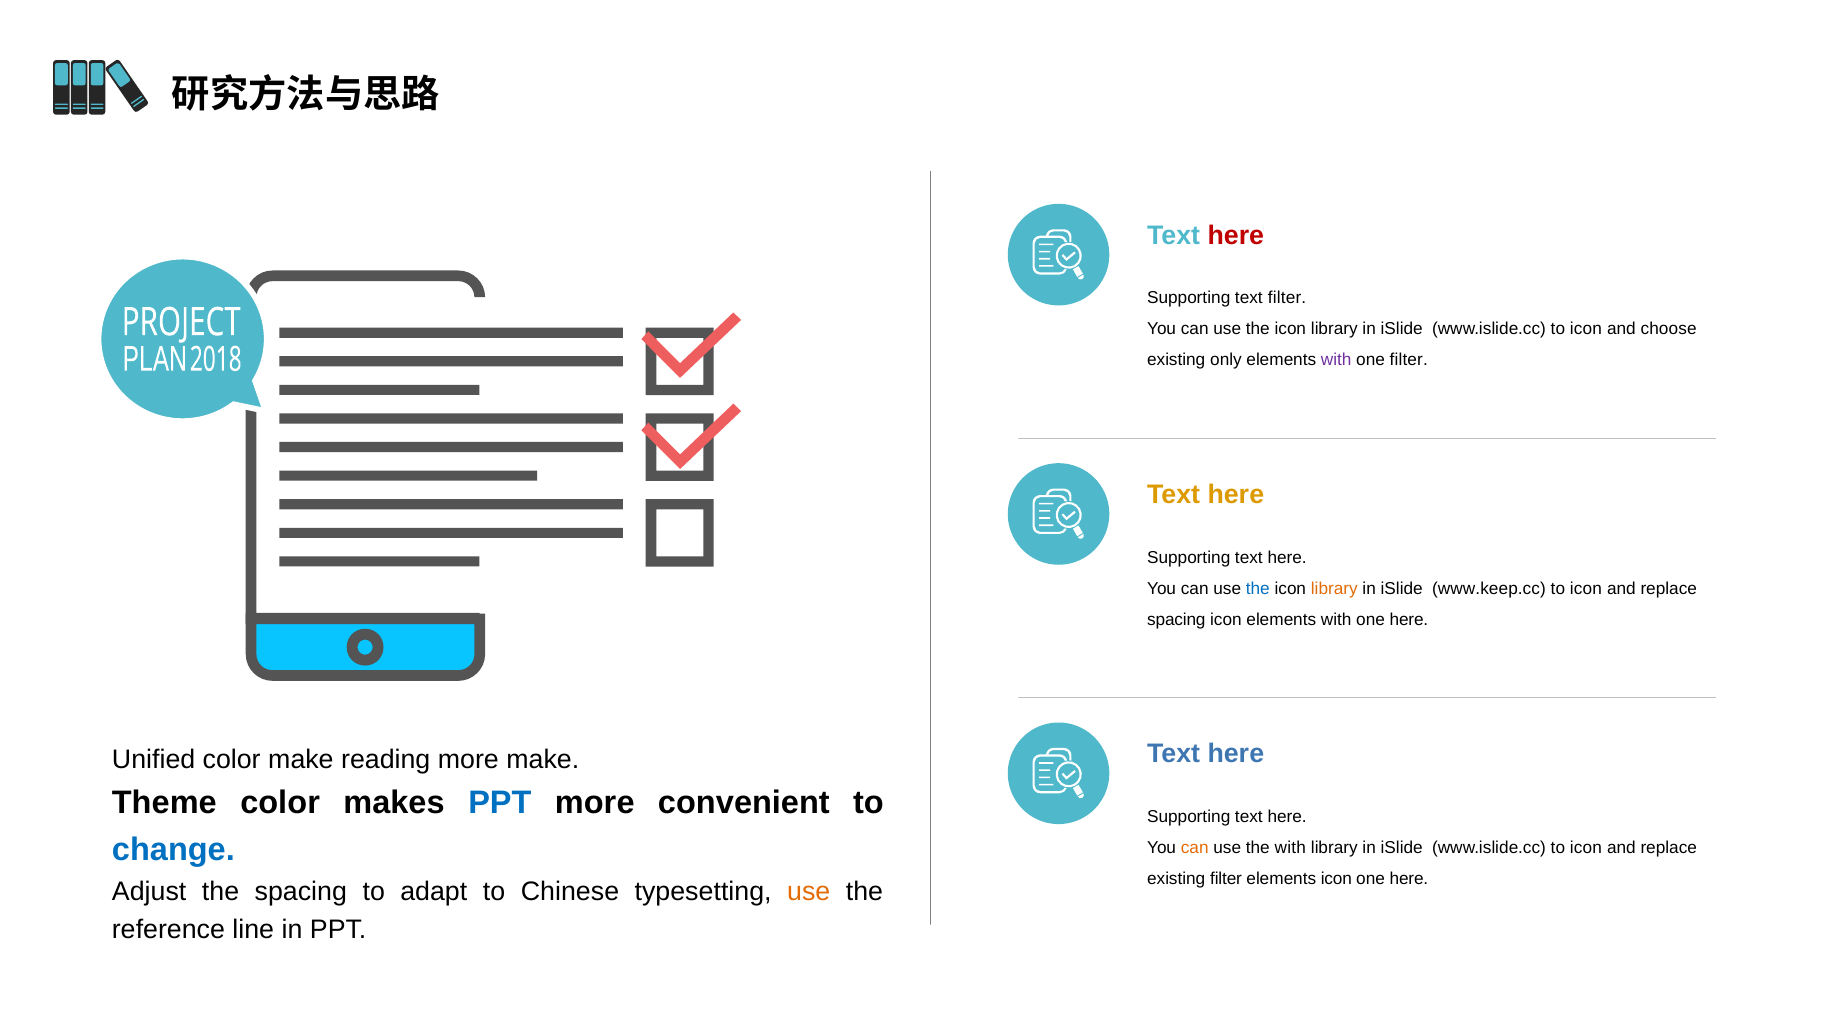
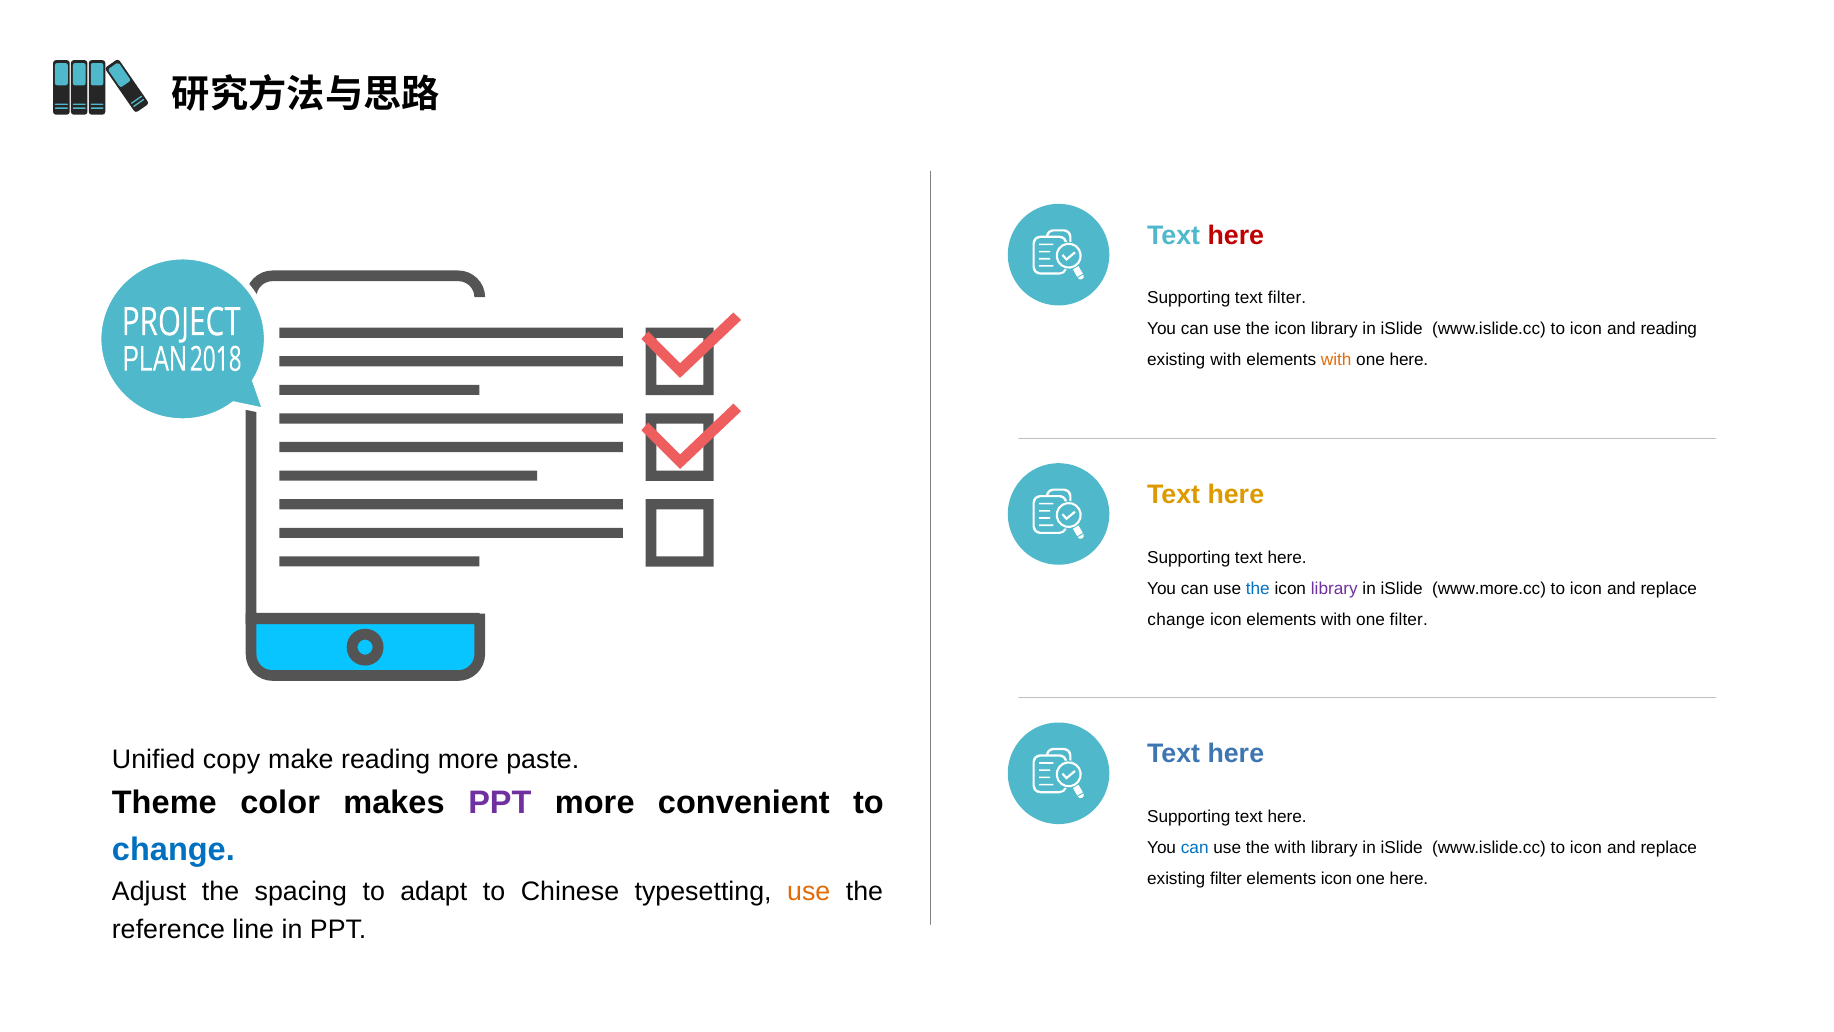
and choose: choose -> reading (1669, 329)
existing only: only -> with (1226, 360)
with colour: purple -> orange (1336, 360)
filter: filter -> here (1409, 360)
library colour: orange -> purple (1334, 588)
www.keep.cc: www.keep.cc -> www.more.cc (1489, 588)
spacing: spacing -> change (1176, 619)
with one here: here -> filter (1409, 619)
Unified color: color -> copy (231, 759)
more make: make -> paste (543, 759)
PPT colour: blue -> purple (500, 803)
can colour: orange -> blue (1195, 847)
